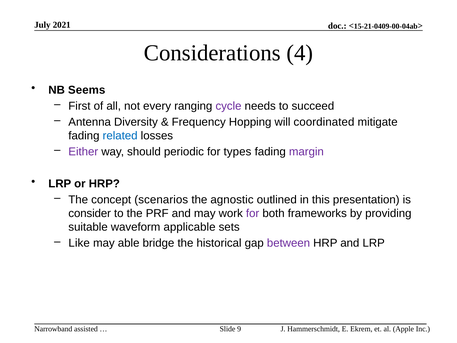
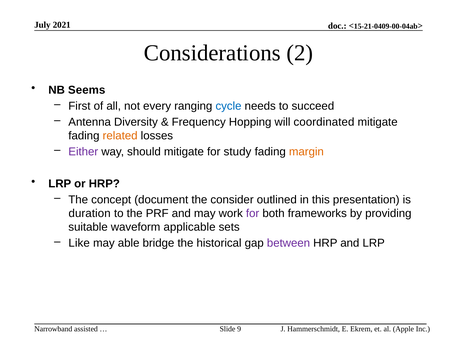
4: 4 -> 2 (300, 53)
cycle colour: purple -> blue (228, 106)
related colour: blue -> orange (120, 136)
should periodic: periodic -> mitigate (184, 152)
types: types -> study (237, 152)
margin colour: purple -> orange (306, 152)
scenarios: scenarios -> document (161, 200)
agnostic: agnostic -> consider (232, 200)
consider: consider -> duration (90, 213)
